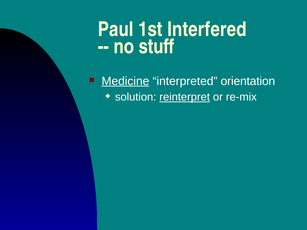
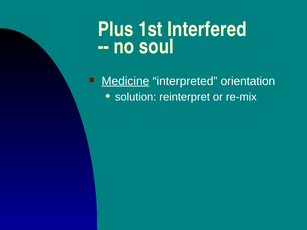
Paul: Paul -> Plus (116, 29)
stuff: stuff -> soul (156, 47)
reinterpret underline: present -> none (185, 97)
